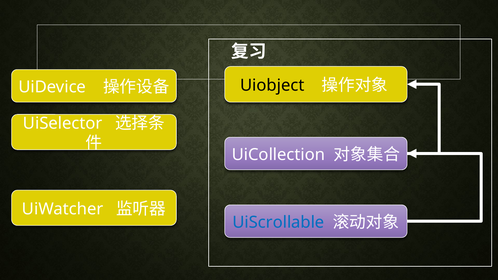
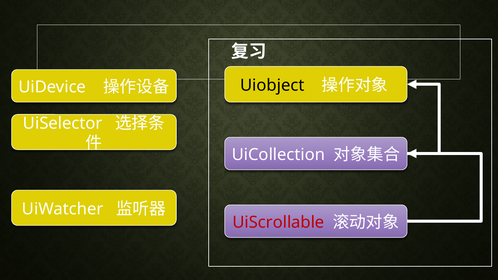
UiScrollable colour: blue -> red (278, 222)
